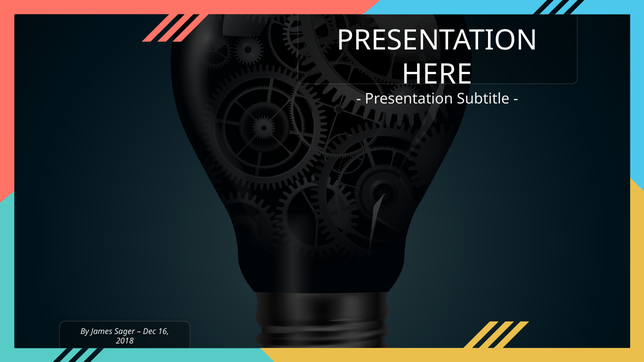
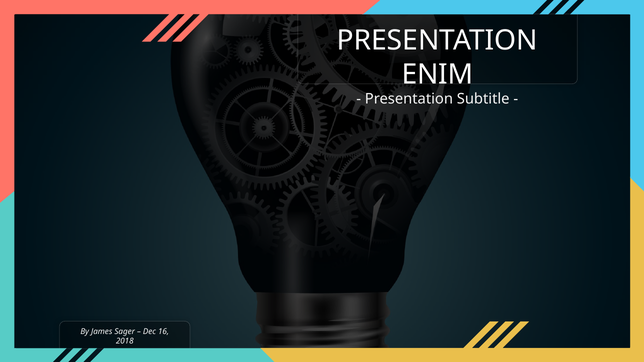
HERE: HERE -> ENIM (437, 74)
